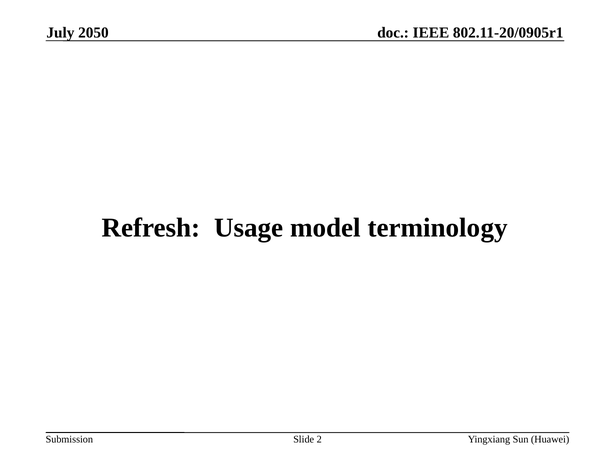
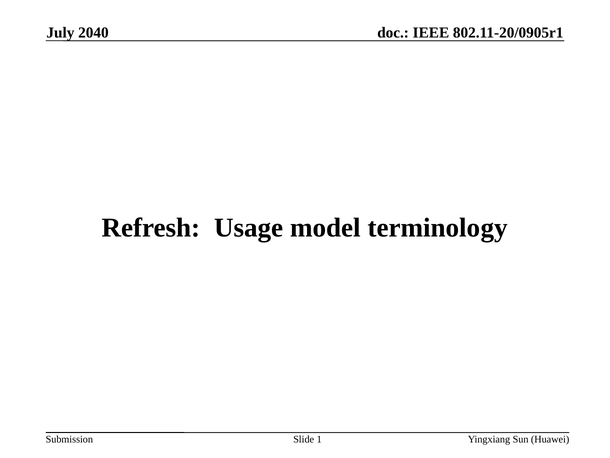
2050: 2050 -> 2040 (93, 33)
2: 2 -> 1 (319, 439)
